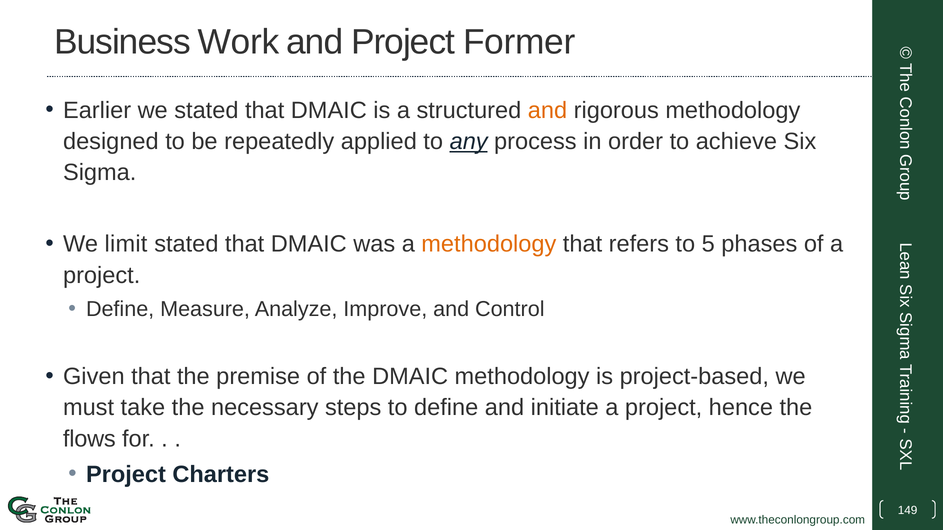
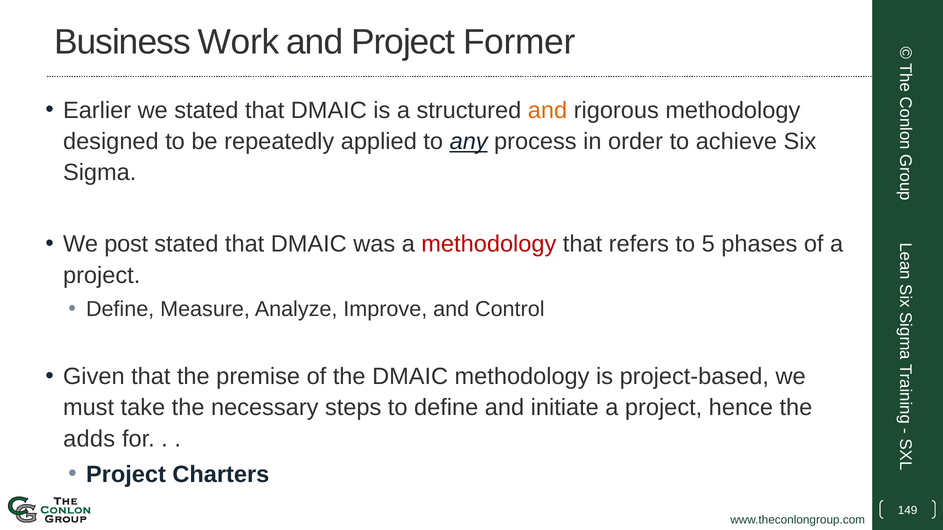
limit: limit -> post (126, 244)
methodology colour: orange -> red (489, 244)
flows: flows -> adds (89, 439)
